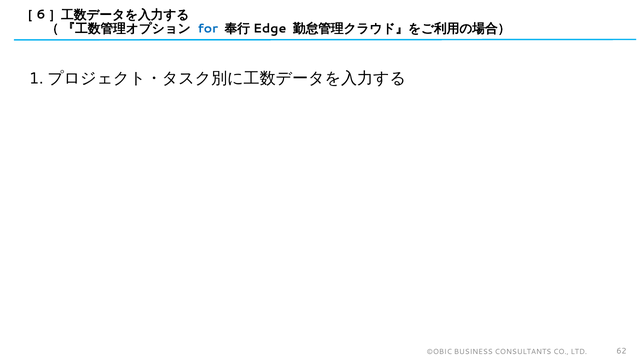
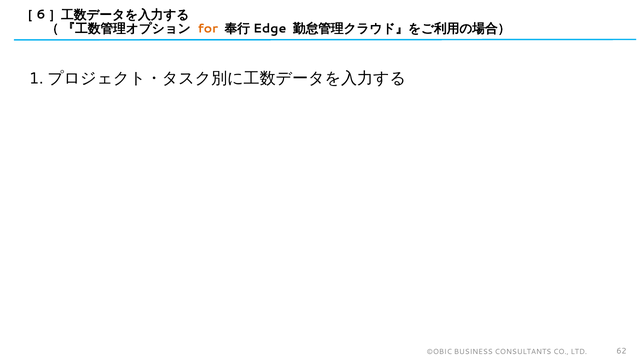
for colour: blue -> orange (208, 28)
